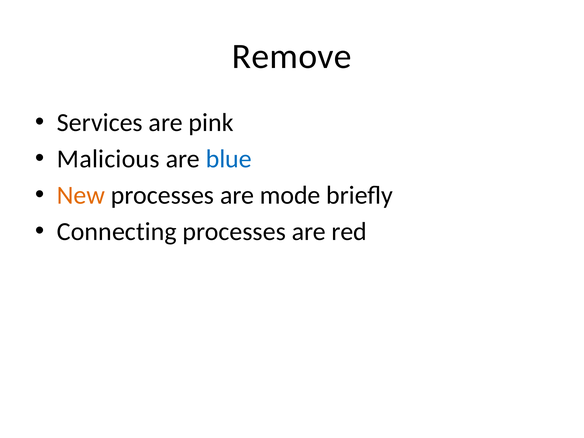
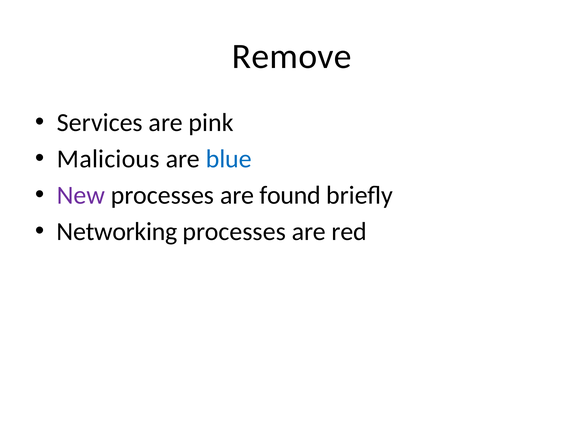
New colour: orange -> purple (81, 195)
mode: mode -> found (290, 195)
Connecting: Connecting -> Networking (117, 232)
